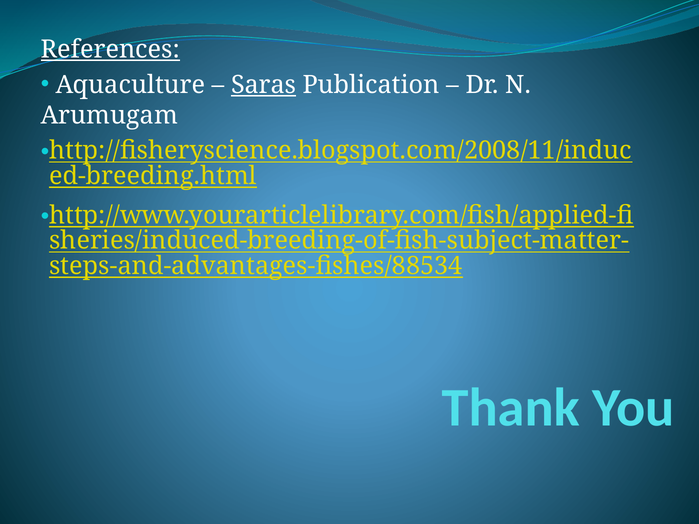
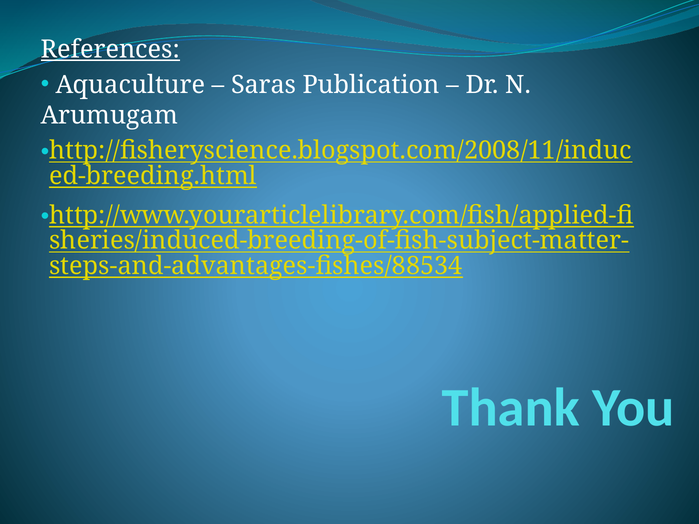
Saras underline: present -> none (264, 85)
